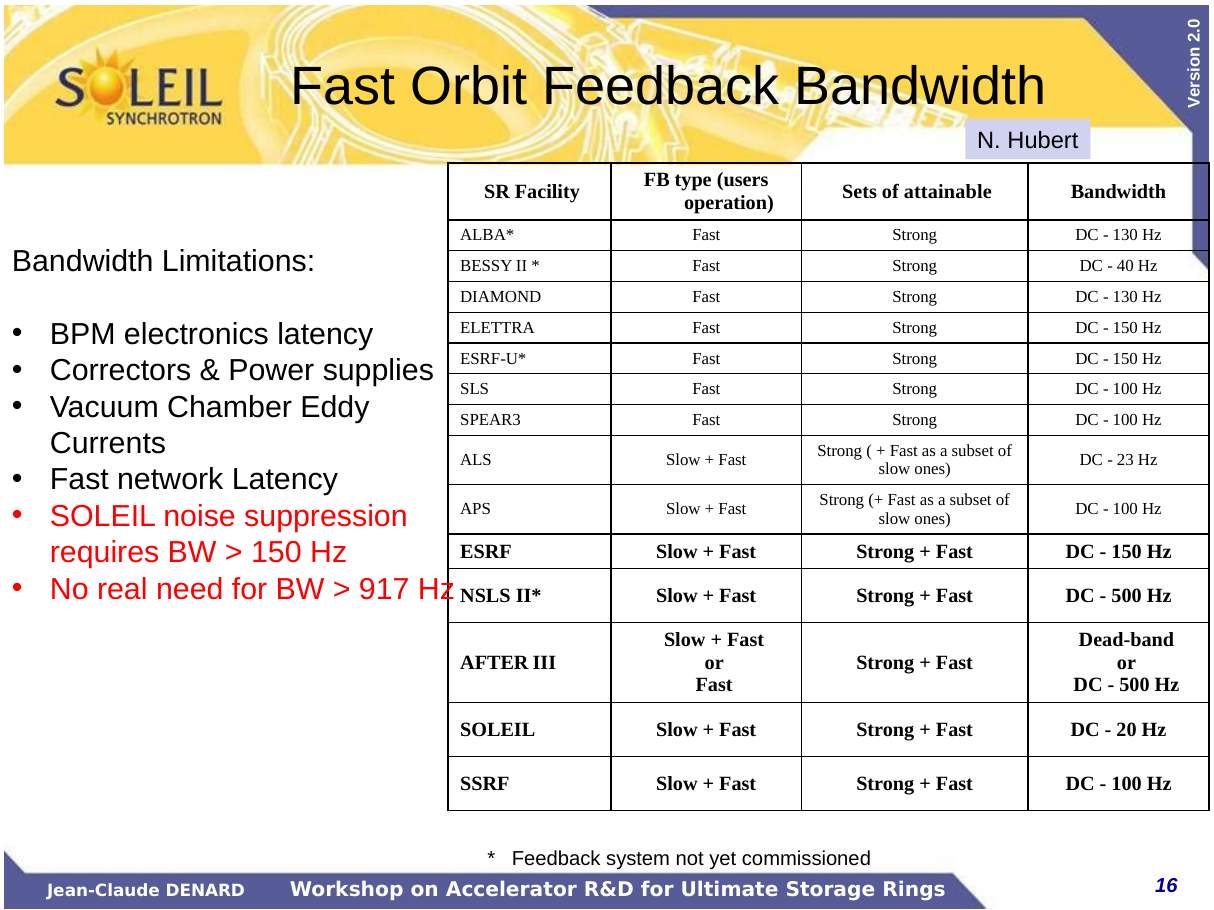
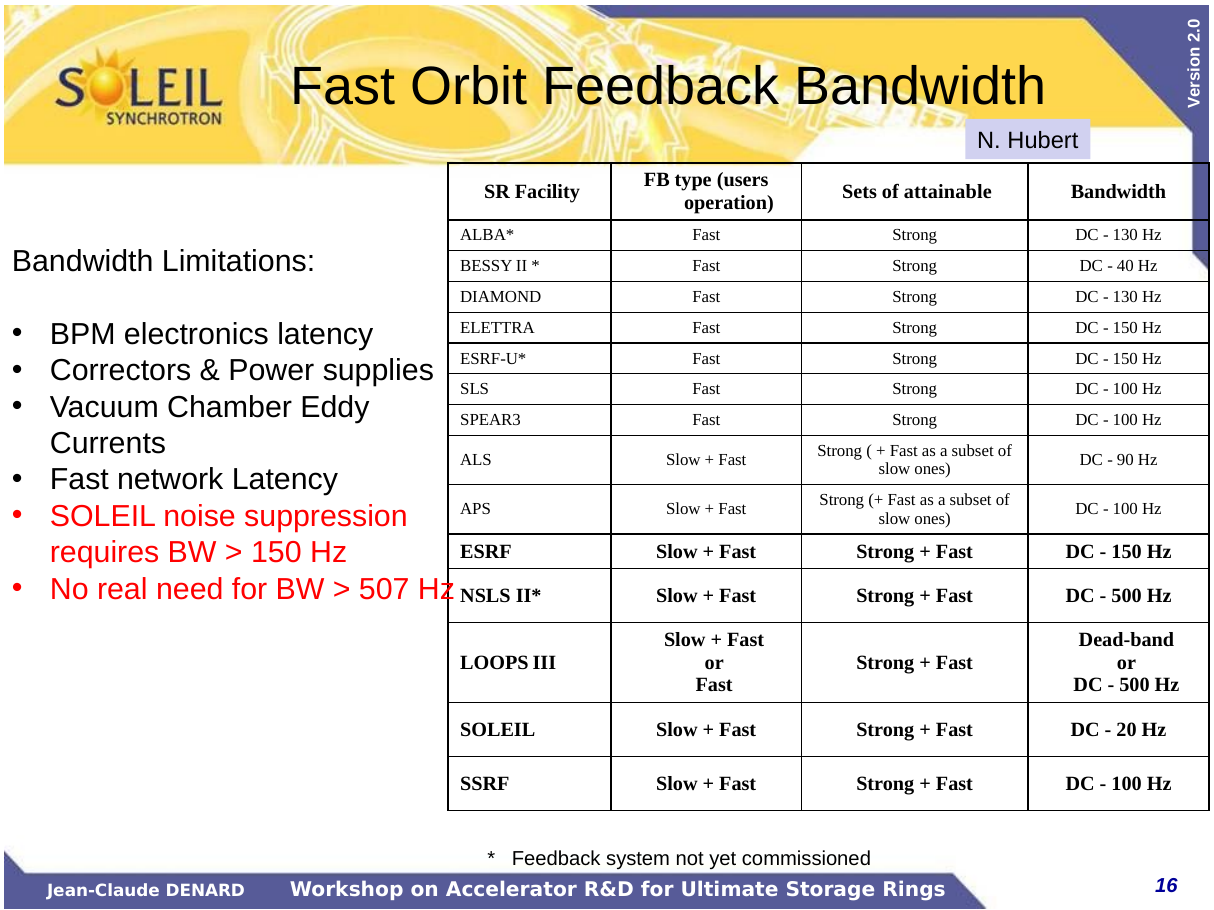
23: 23 -> 90 (1125, 460)
917: 917 -> 507 (384, 589)
AFTER: AFTER -> LOOPS (494, 663)
